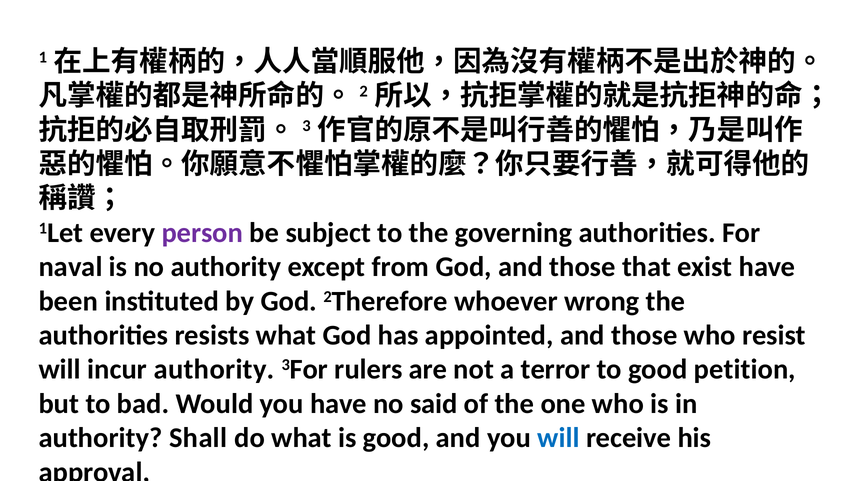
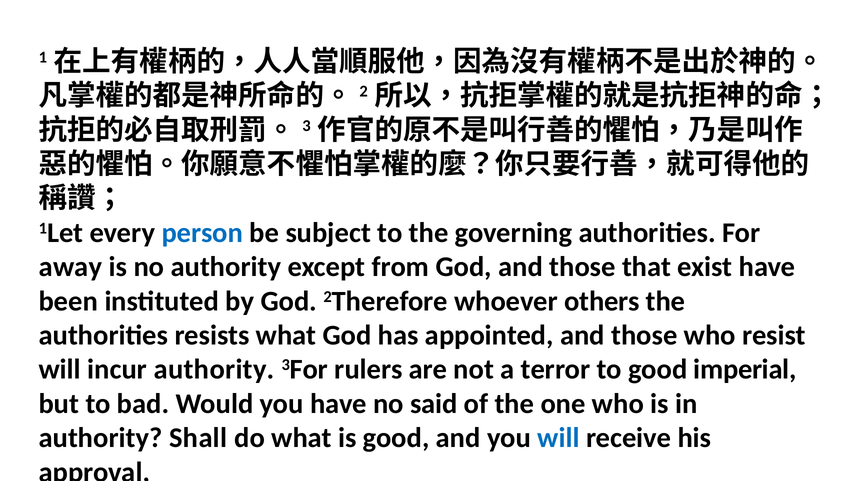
person colour: purple -> blue (202, 233)
naval: naval -> away (70, 267)
wrong: wrong -> others (602, 302)
petition: petition -> imperial (745, 370)
